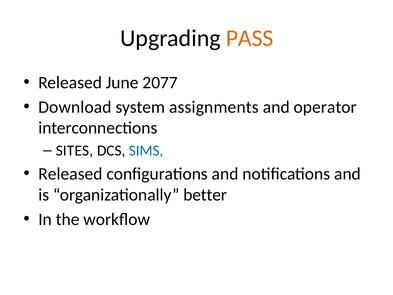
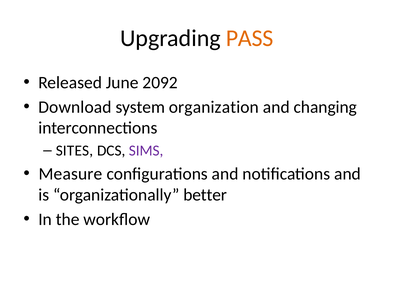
2077: 2077 -> 2092 (160, 82)
assignments: assignments -> organization (214, 107)
operator: operator -> changing (325, 107)
SIMS colour: blue -> purple (146, 150)
Released: Released -> Measure (70, 174)
